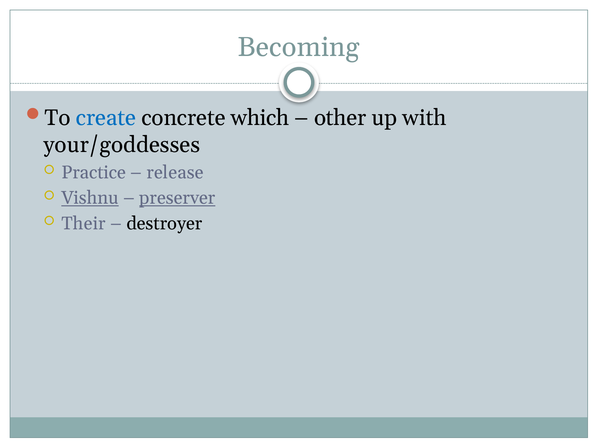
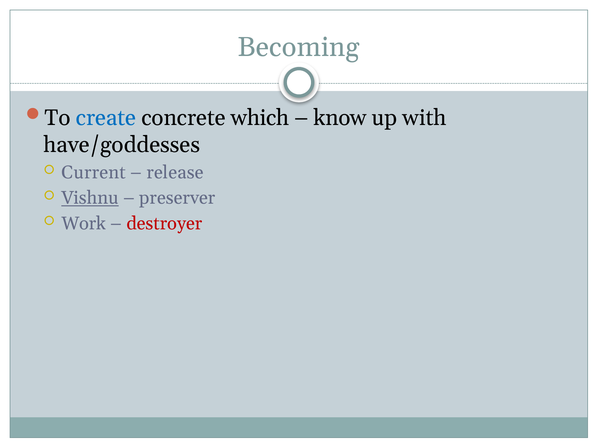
other: other -> know (340, 118)
your/goddesses: your/goddesses -> have/goddesses (122, 145)
Practice: Practice -> Current (94, 173)
preserver underline: present -> none (177, 198)
Their: Their -> Work (84, 224)
destroyer colour: black -> red (164, 224)
